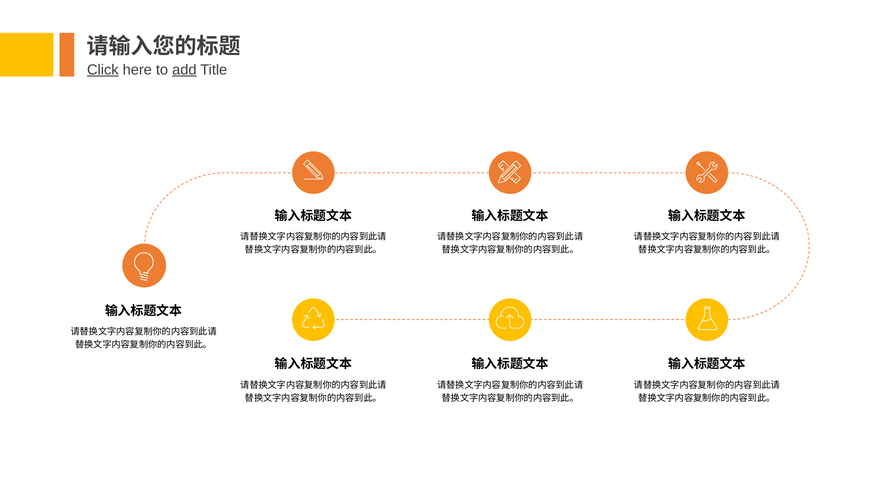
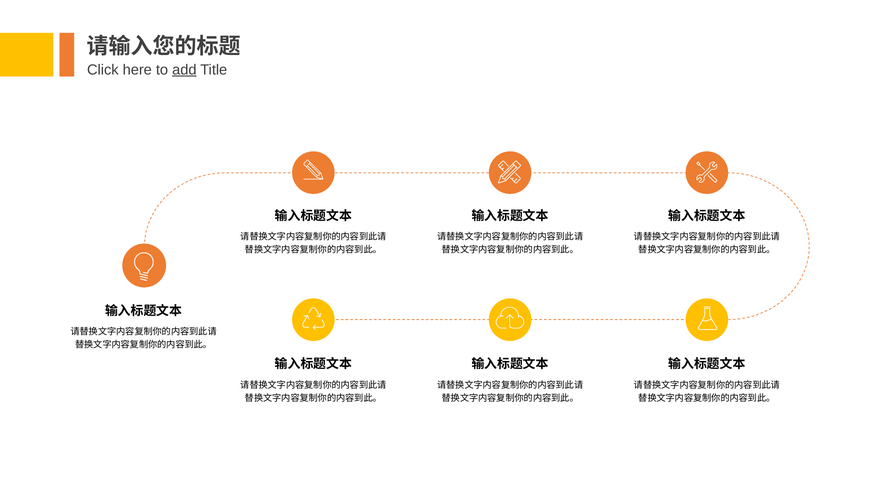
Click underline: present -> none (103, 70)
